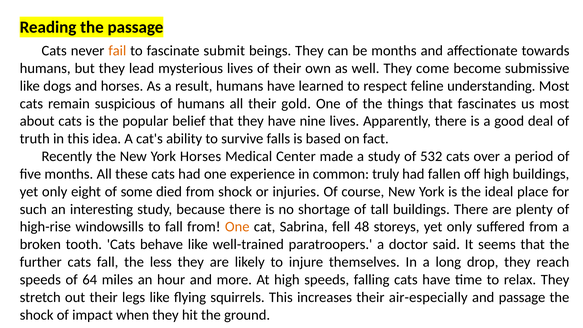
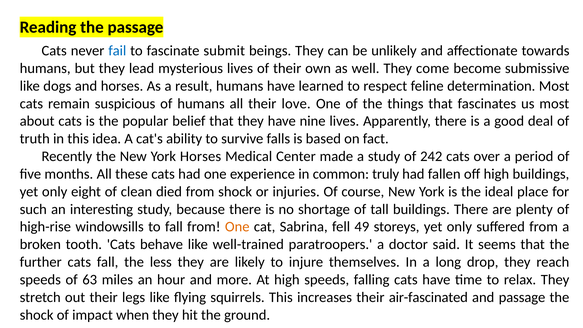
fail colour: orange -> blue (117, 51)
be months: months -> unlikely (394, 51)
understanding: understanding -> determination (491, 86)
gold: gold -> love (296, 104)
532: 532 -> 242 (431, 156)
some: some -> clean (137, 192)
48: 48 -> 49 (362, 227)
64: 64 -> 63 (90, 280)
air-especially: air-especially -> air-fascinated (428, 297)
